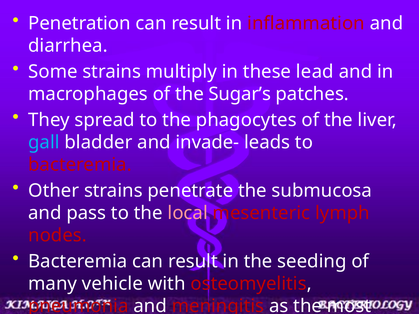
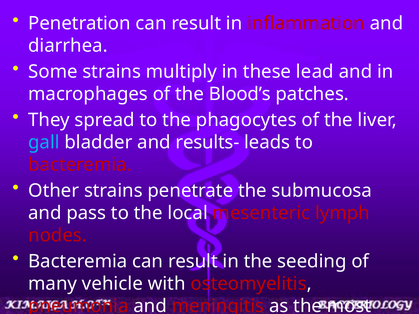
Sugar’s: Sugar’s -> Blood’s (240, 94)
invade-: invade- -> results- (207, 142)
local colour: pink -> white (188, 213)
